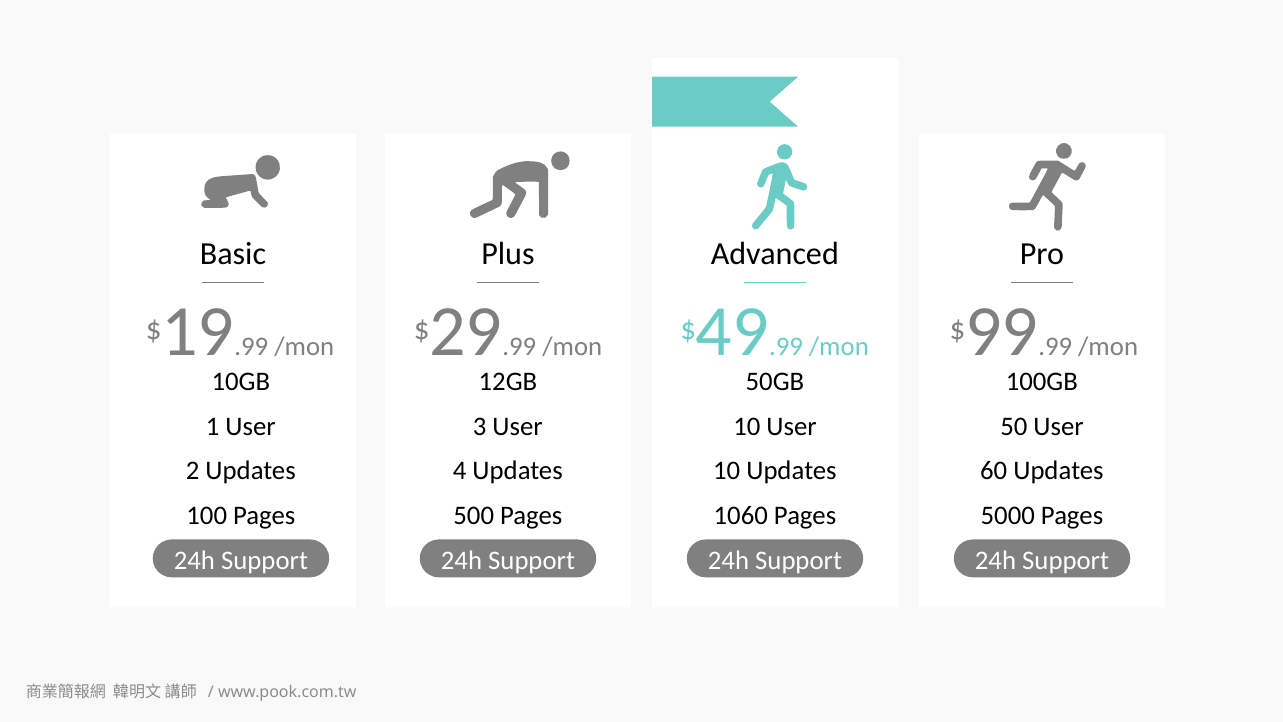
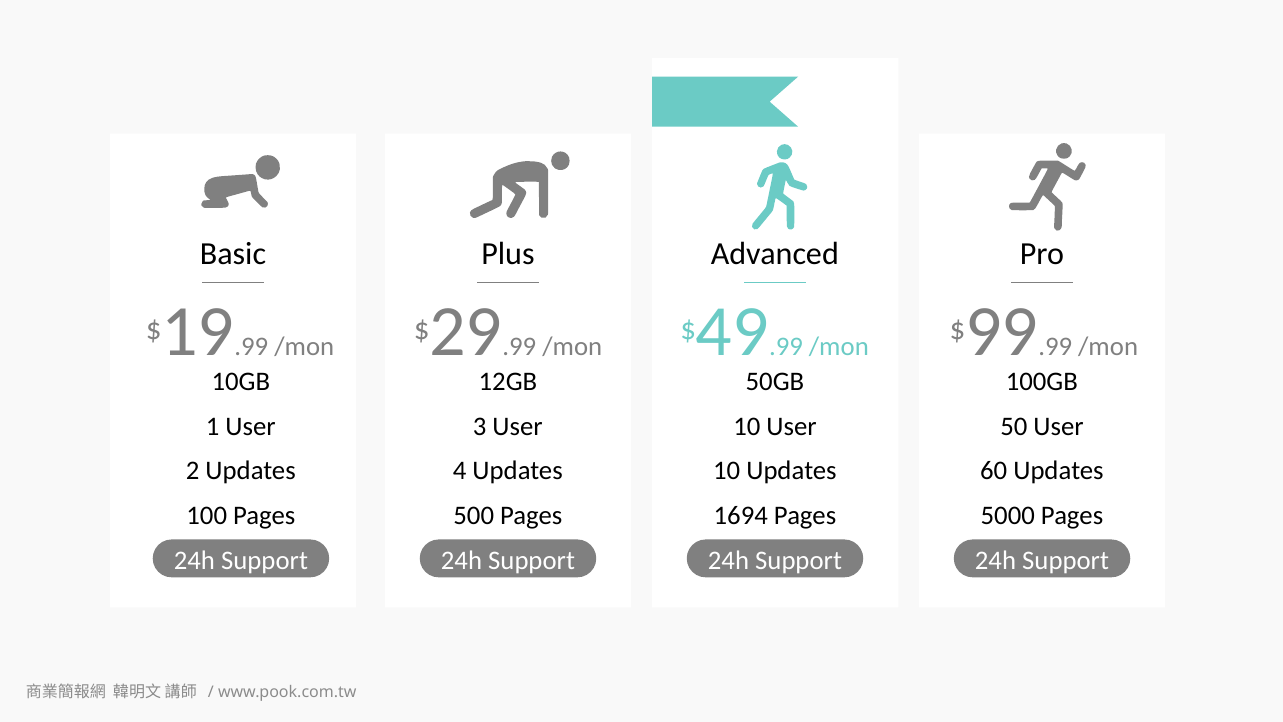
1060: 1060 -> 1694 (741, 515)
